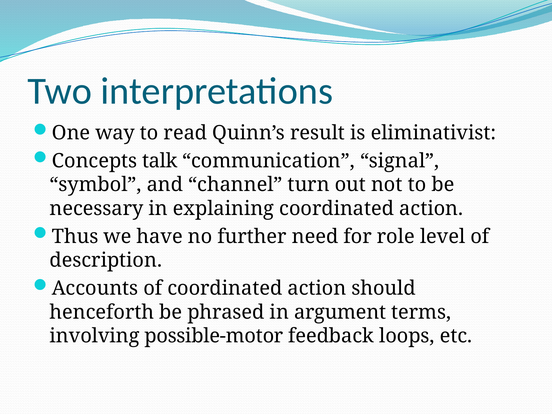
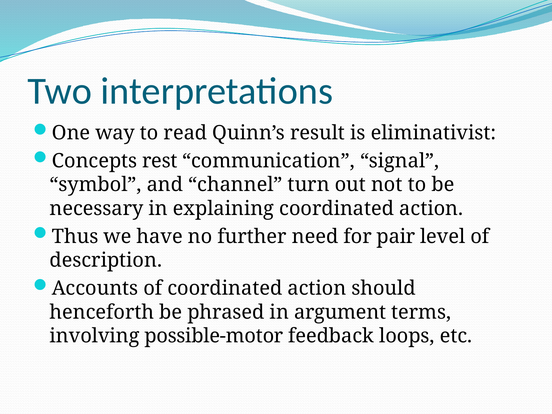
talk: talk -> rest (160, 161)
role: role -> pair (396, 236)
